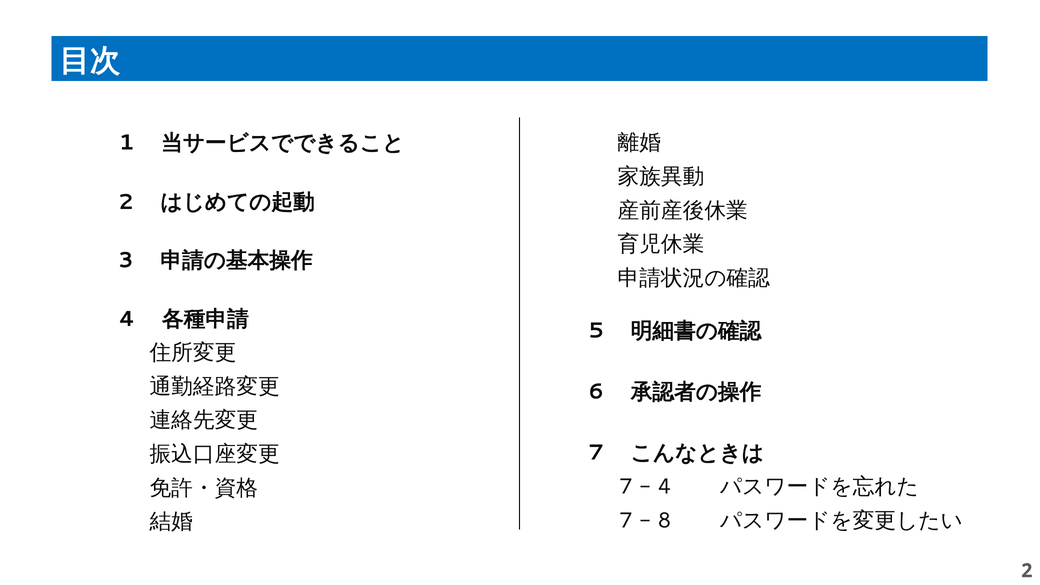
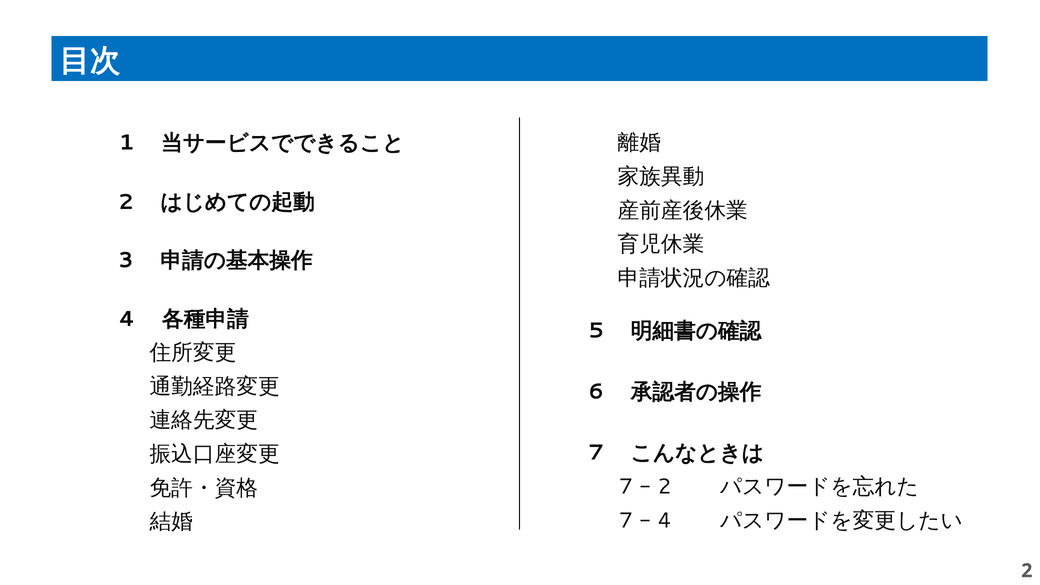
4: 4 -> 2 (664, 487)
8: 8 -> 4 (664, 520)
